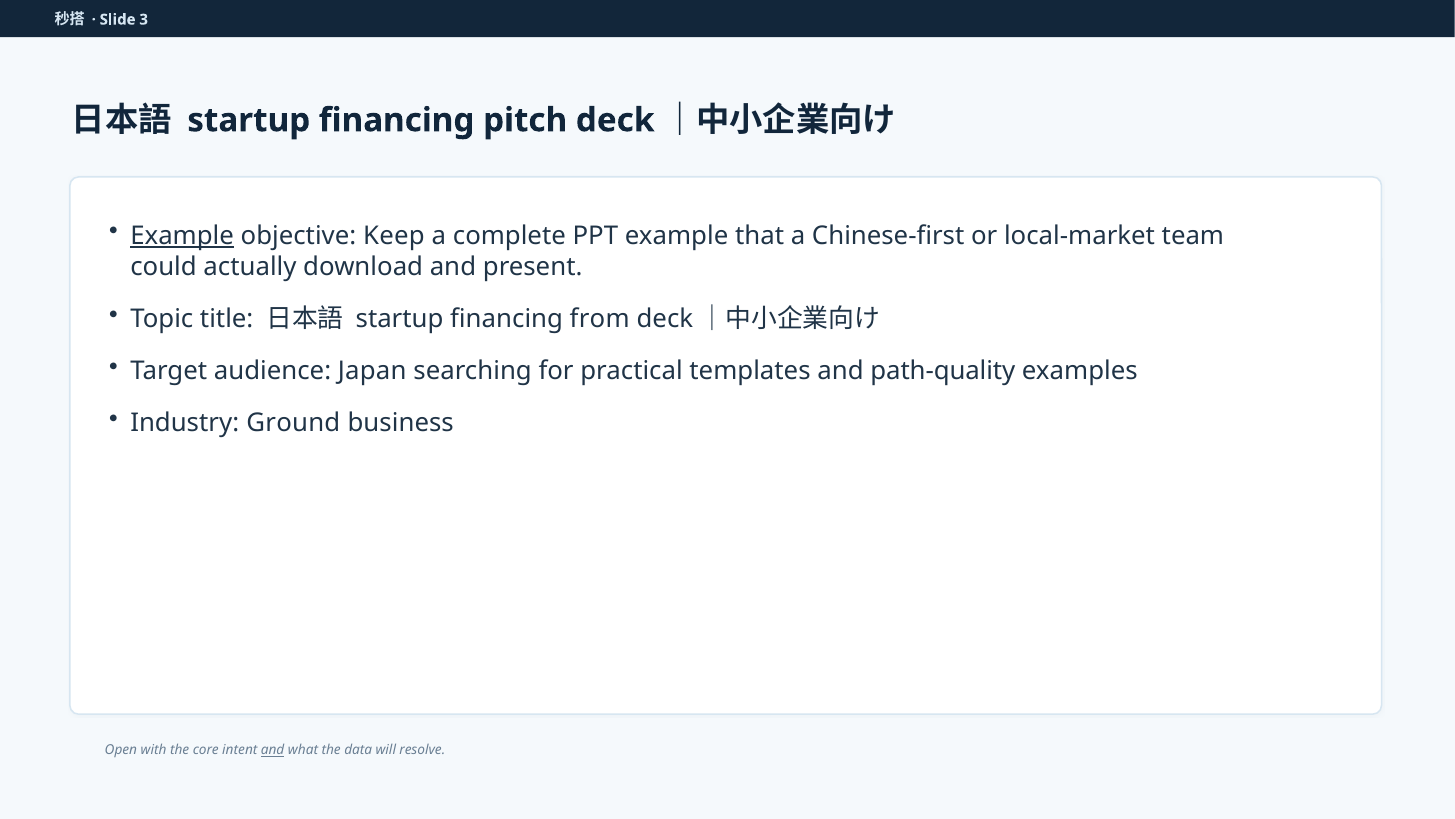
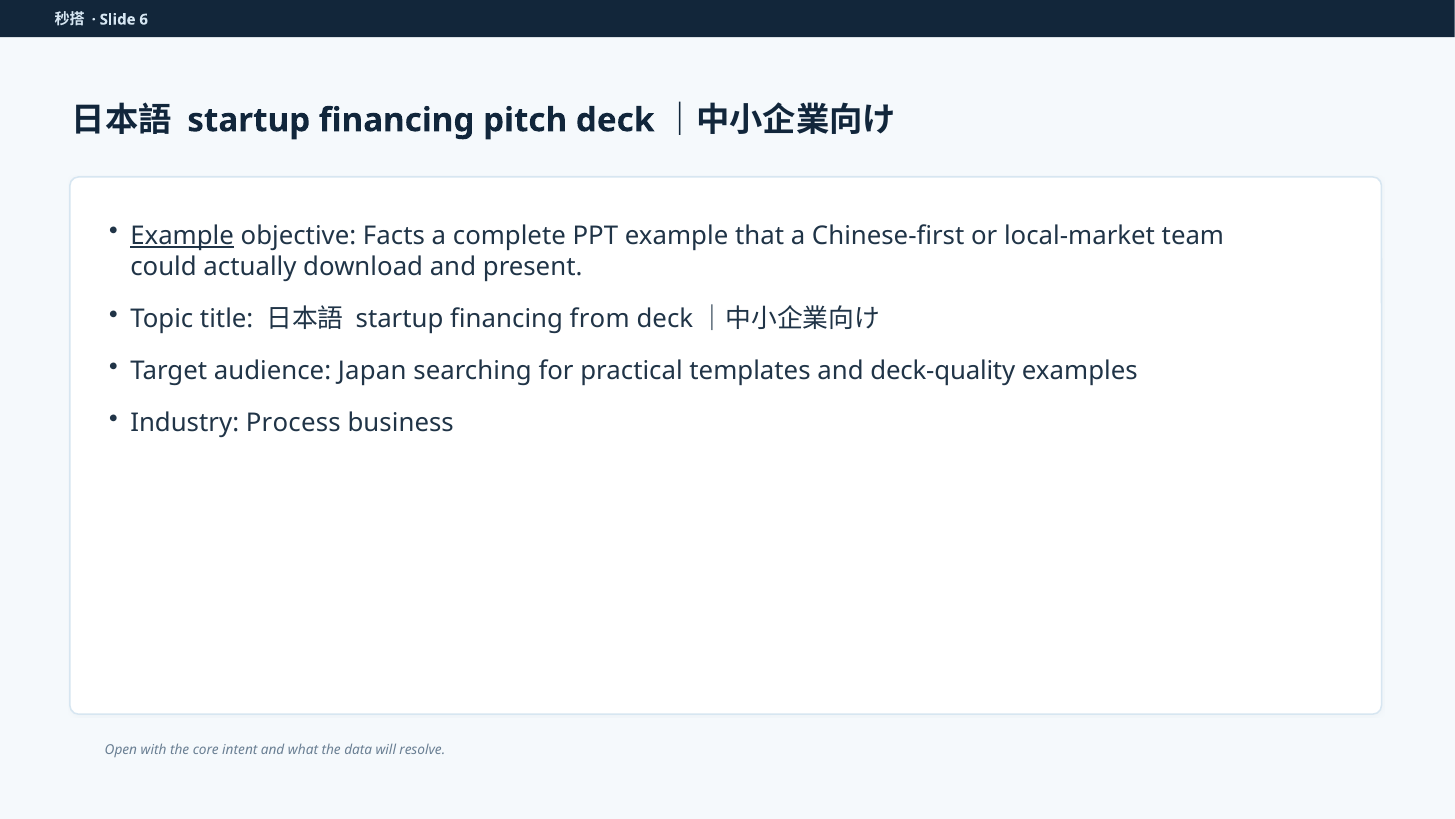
3: 3 -> 6 (144, 20)
Keep: Keep -> Facts (394, 235)
path-quality: path-quality -> deck-quality (943, 371)
Ground: Ground -> Process (293, 423)
and underline: present -> none (273, 750)
